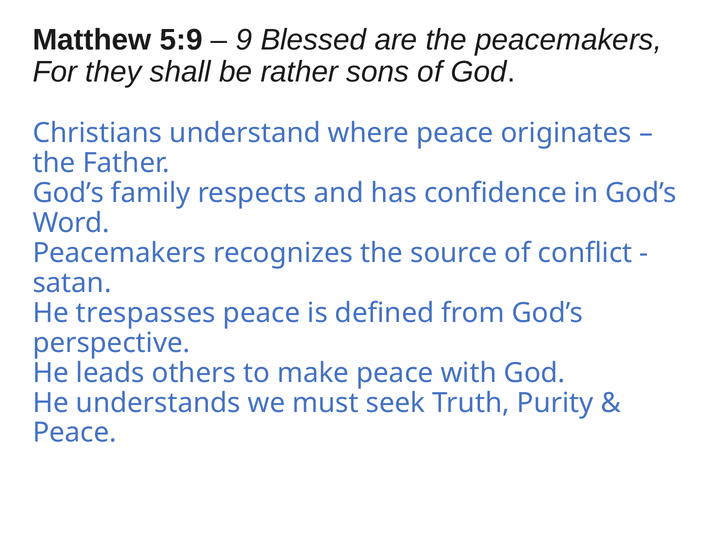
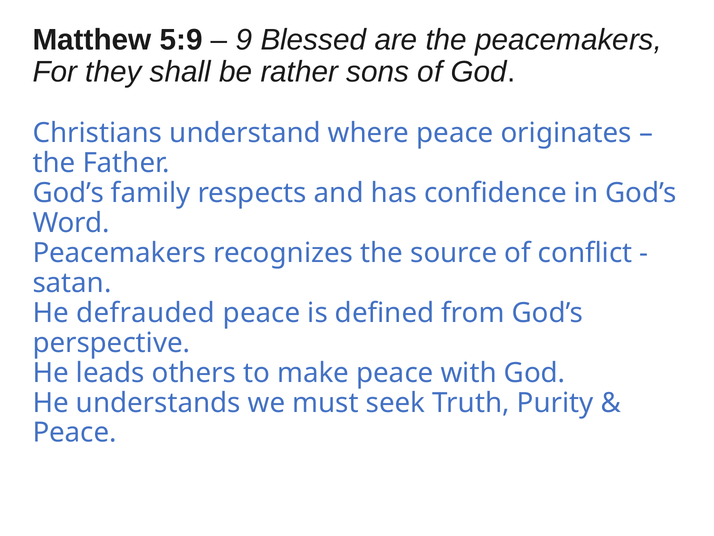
trespasses: trespasses -> defrauded (146, 313)
